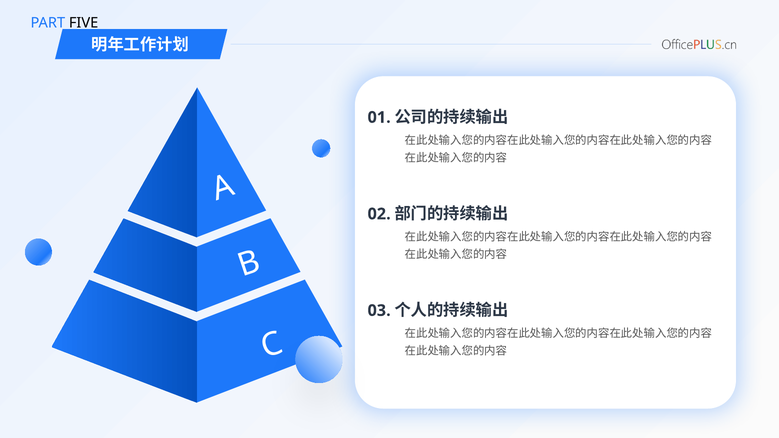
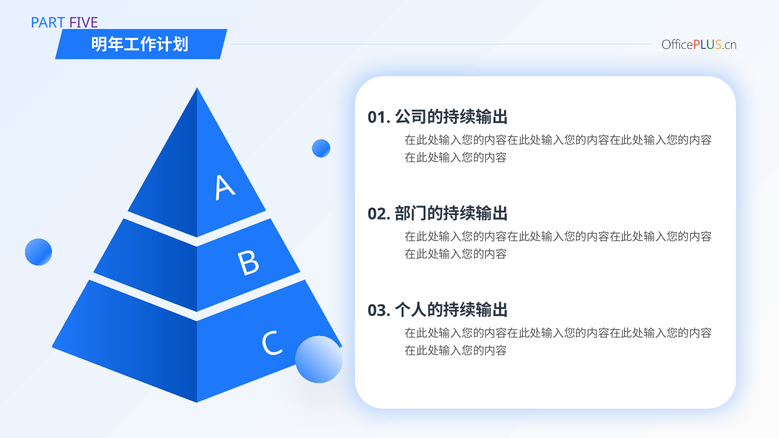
FIVE colour: black -> purple (84, 23)
